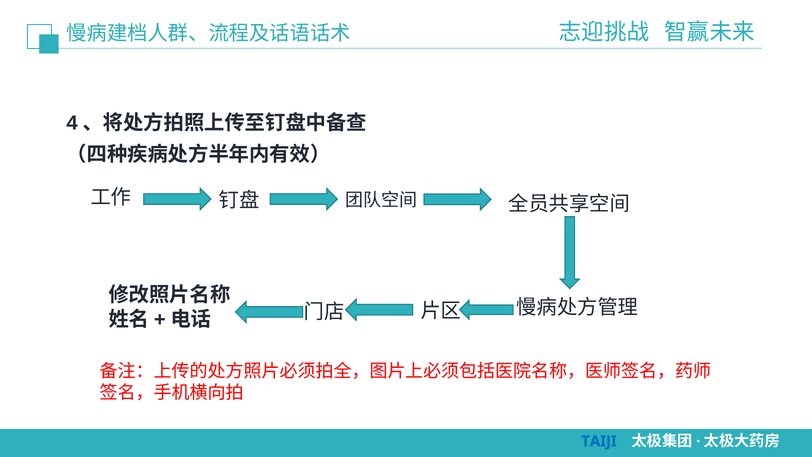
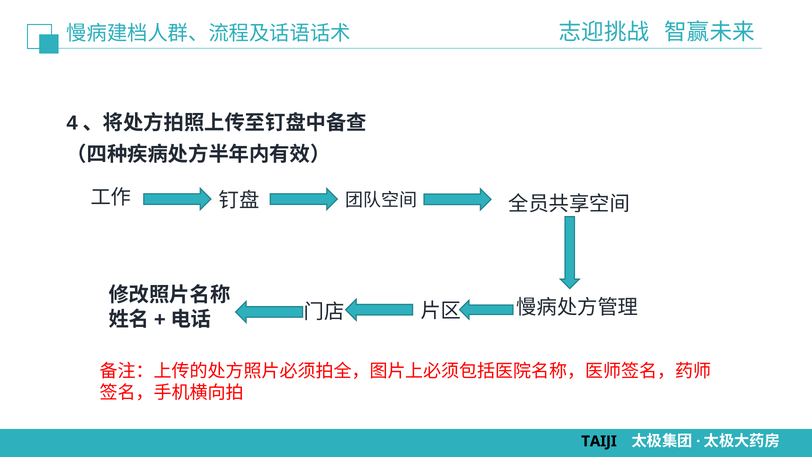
TAIJI colour: blue -> black (599, 441)
